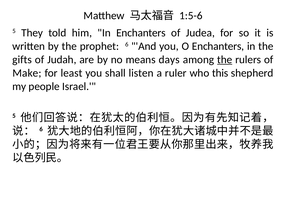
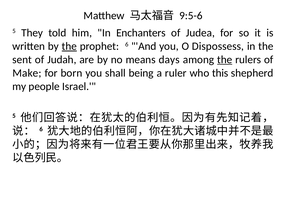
1:5-6: 1:5-6 -> 9:5-6 (191, 16)
the underline: none -> present (69, 46)
O Enchanters: Enchanters -> Dispossess (218, 46)
gifts: gifts -> sent (22, 59)
least: least -> born (71, 73)
listen: listen -> being (141, 73)
